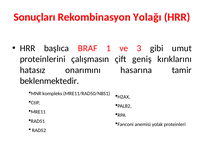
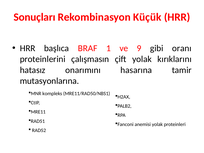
Yolağı: Yolağı -> Küçük (147, 17)
3: 3 -> 9 (139, 48)
umut: umut -> oranı (182, 48)
çift geniş: geniş -> yolak (142, 59)
beklenmektedir: beklenmektedir -> mutasyonlarına (49, 81)
